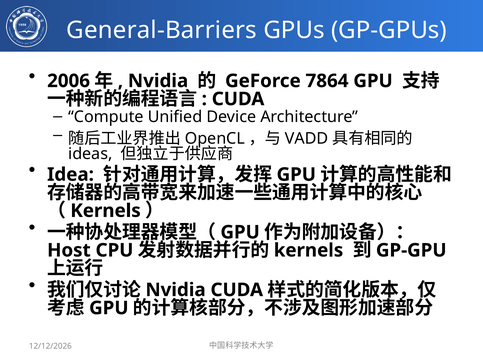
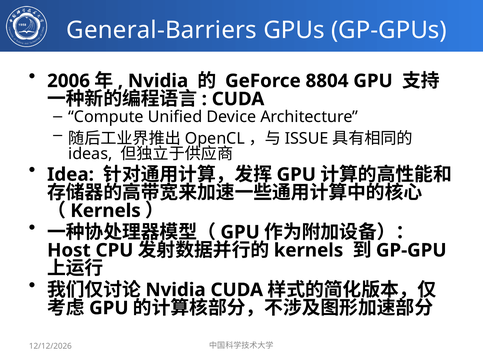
7864: 7864 -> 8804 (327, 81)
VADD: VADD -> ISSUE (307, 138)
